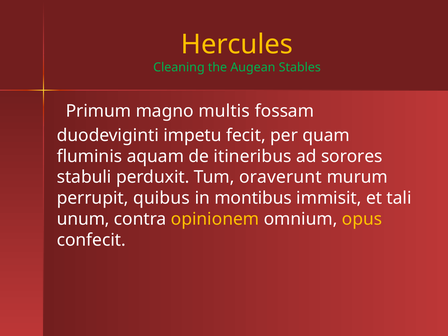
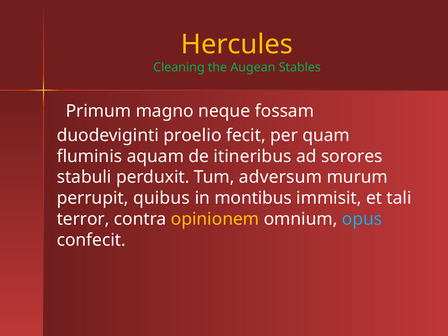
multis: multis -> neque (224, 111)
impetu: impetu -> proelio (192, 135)
oraverunt: oraverunt -> adversum (280, 177)
unum: unum -> terror (83, 219)
opus colour: yellow -> light blue (362, 219)
